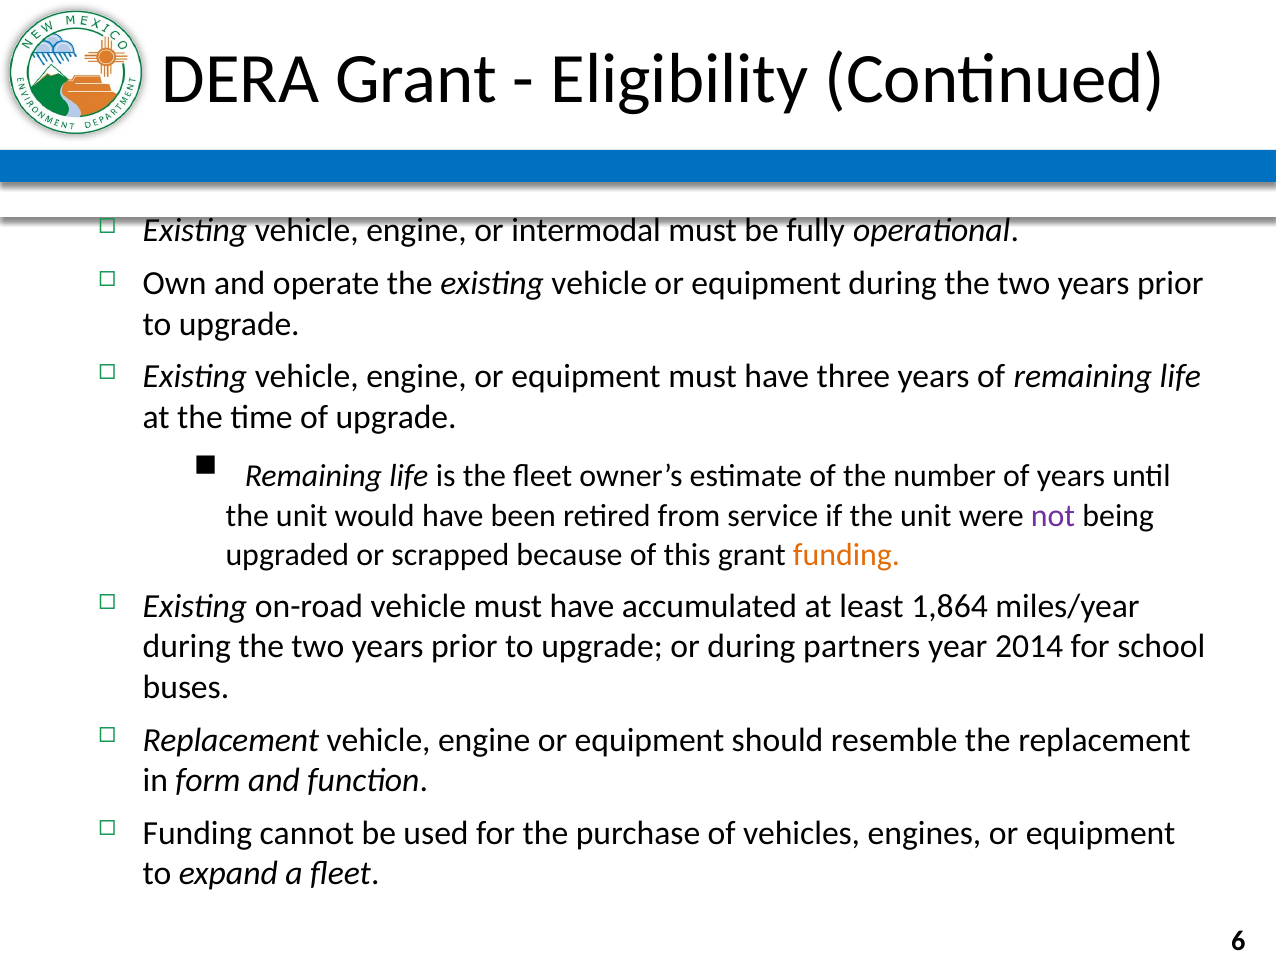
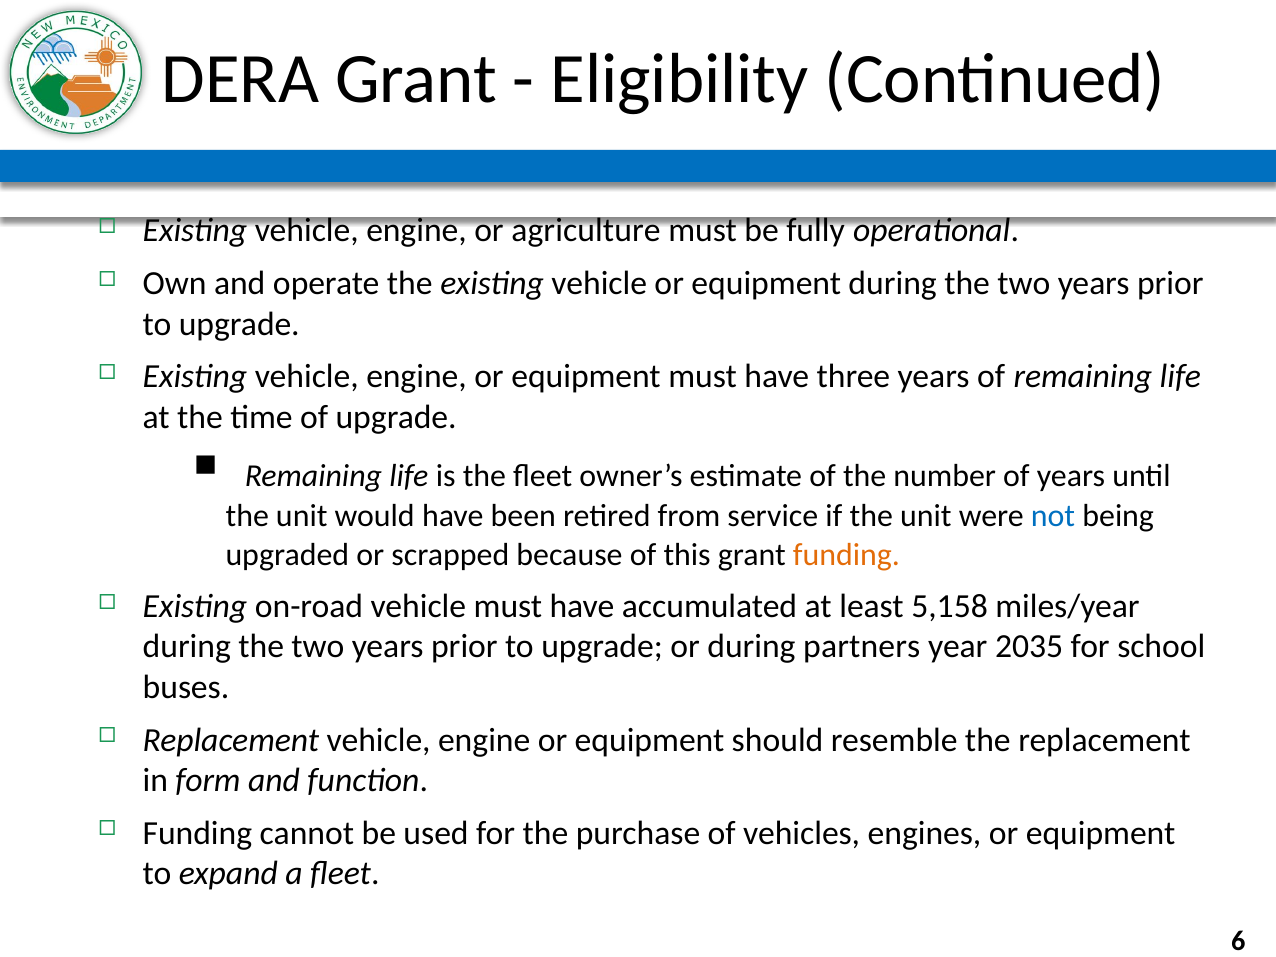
intermodal: intermodal -> agriculture (586, 231)
not colour: purple -> blue (1053, 516)
1,864: 1,864 -> 5,158 (950, 606)
2014: 2014 -> 2035 (1029, 647)
